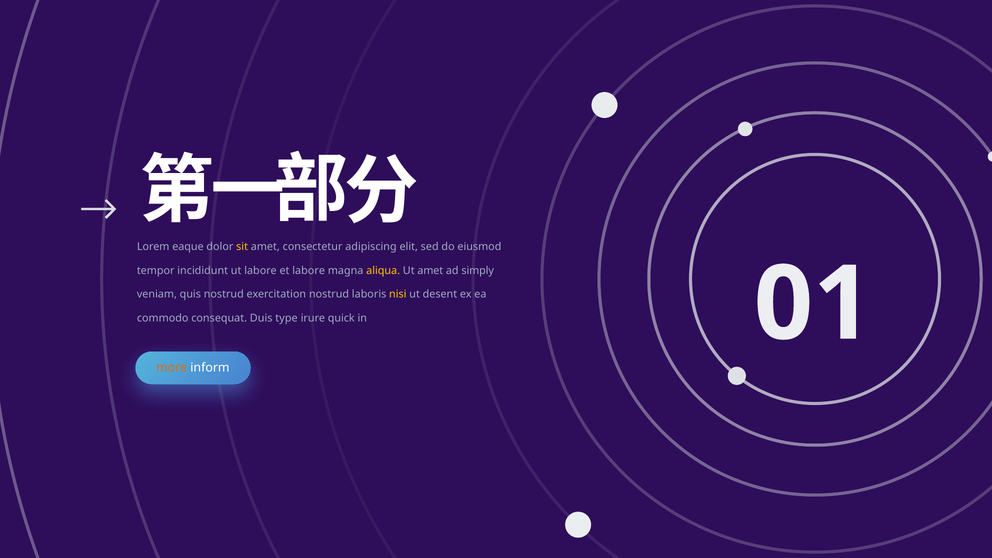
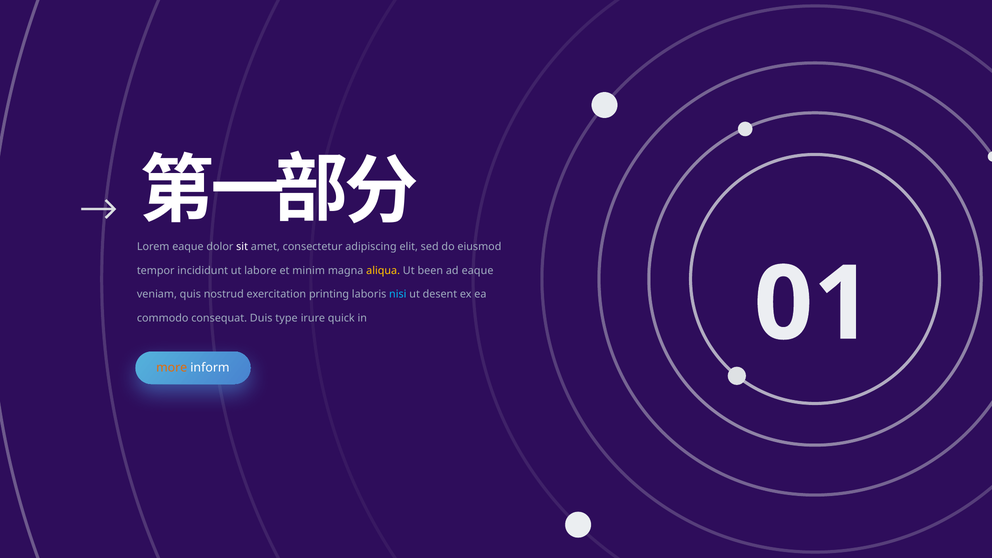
sit colour: yellow -> white (242, 247)
et labore: labore -> minim (309, 270)
Ut amet: amet -> been (430, 270)
ad simply: simply -> eaque (478, 270)
nostrud: nostrud -> printing (329, 294)
nisi colour: yellow -> light blue (398, 294)
